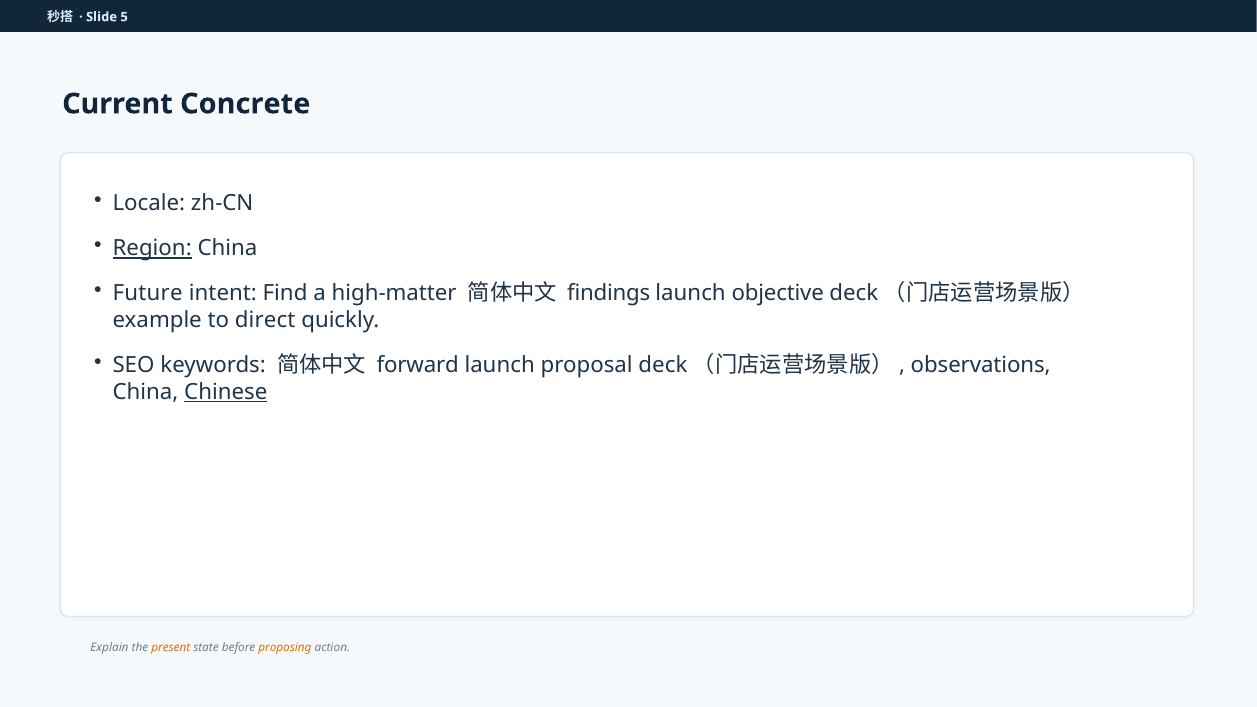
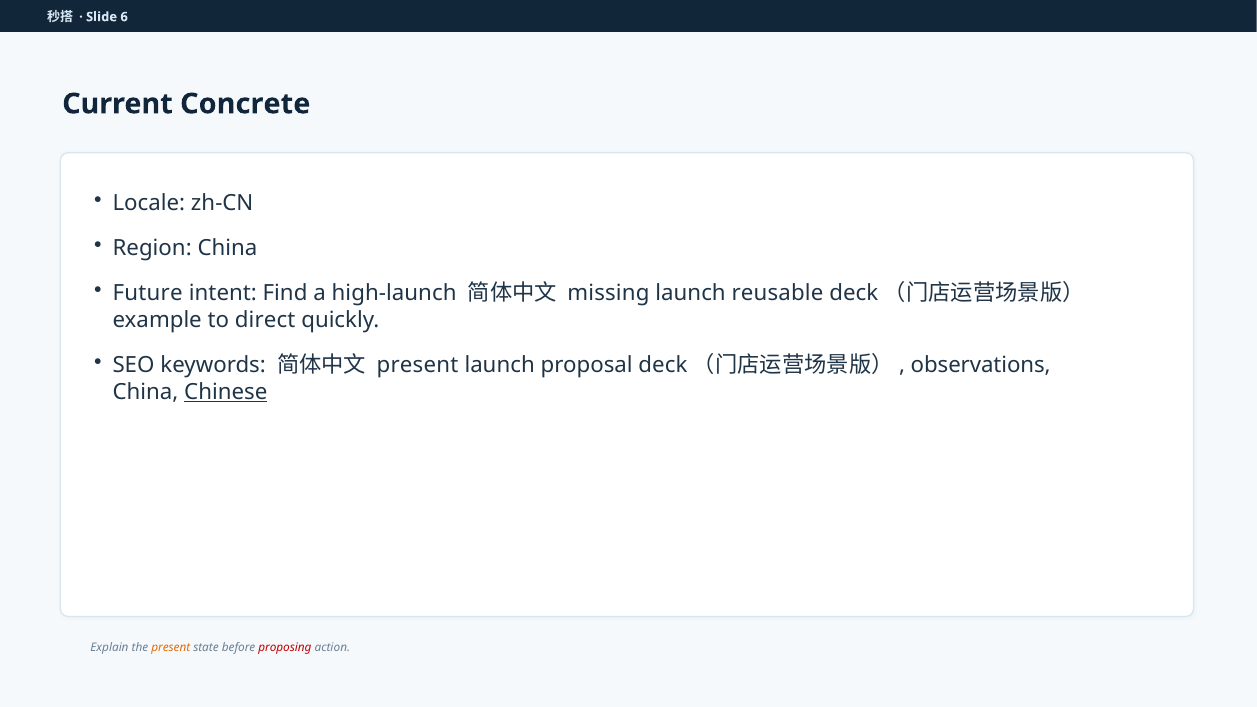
5: 5 -> 6 (124, 17)
Region underline: present -> none (152, 248)
high-matter: high-matter -> high-launch (394, 294)
findings: findings -> missing (608, 294)
objective: objective -> reusable (778, 294)
forward: forward -> present (418, 365)
proposing colour: orange -> red (285, 648)
